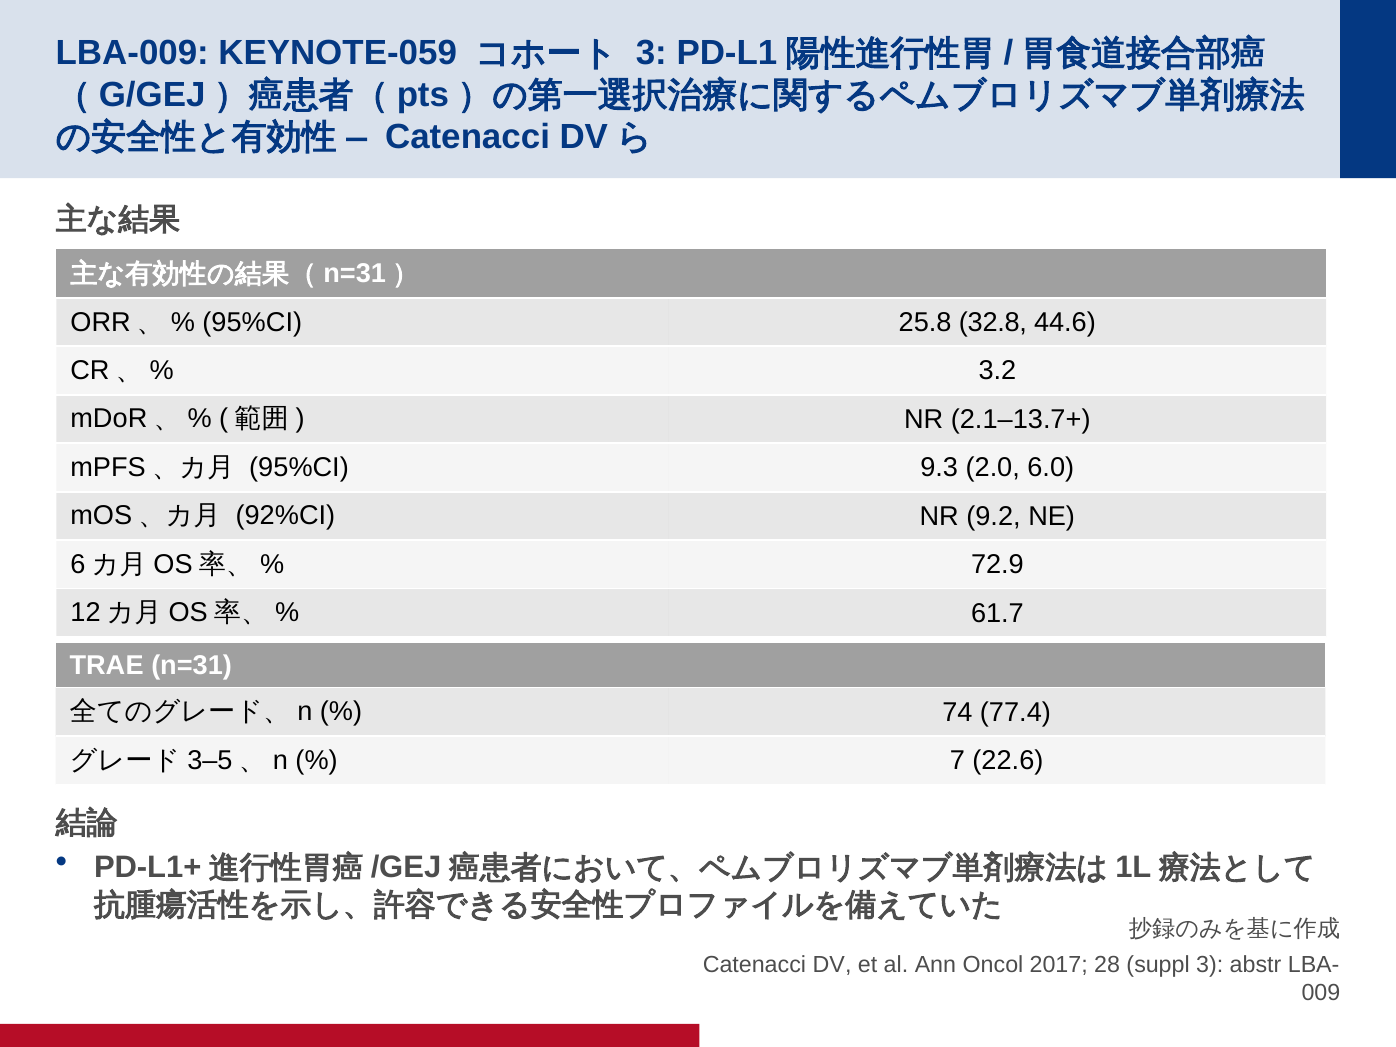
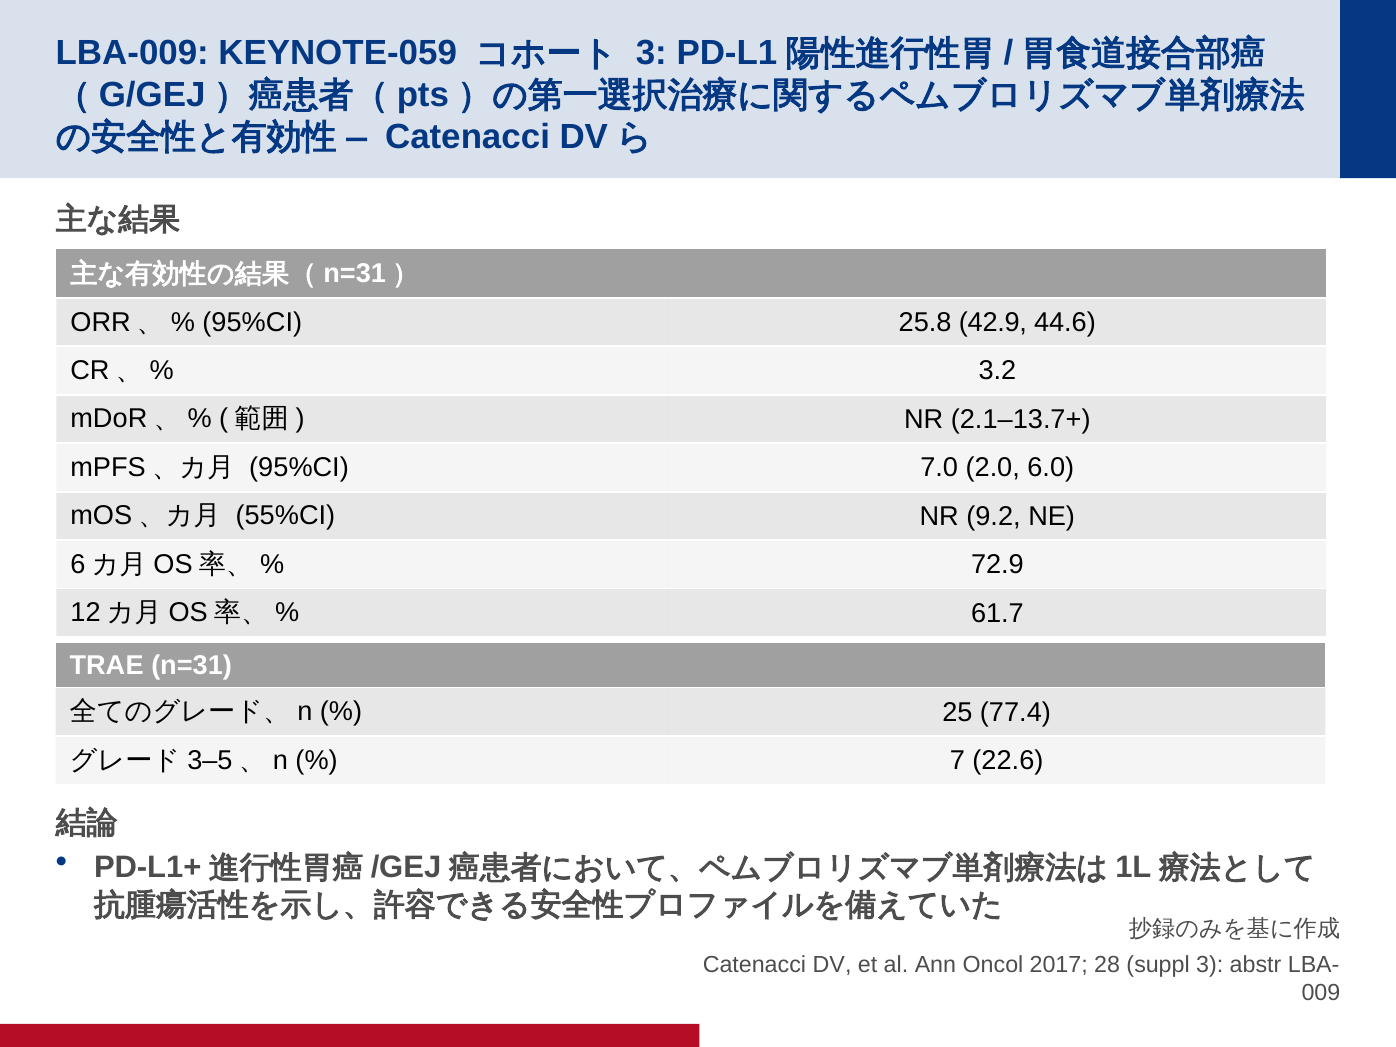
32.8: 32.8 -> 42.9 (993, 322)
9.3: 9.3 -> 7.0 (939, 468)
92%CI: 92%CI -> 55%CI (285, 516)
74: 74 -> 25 (957, 712)
